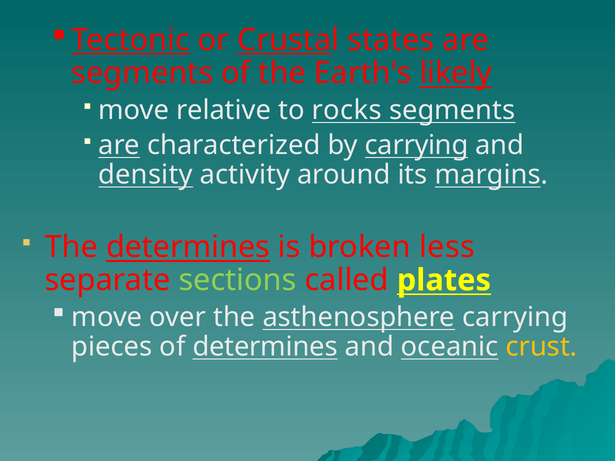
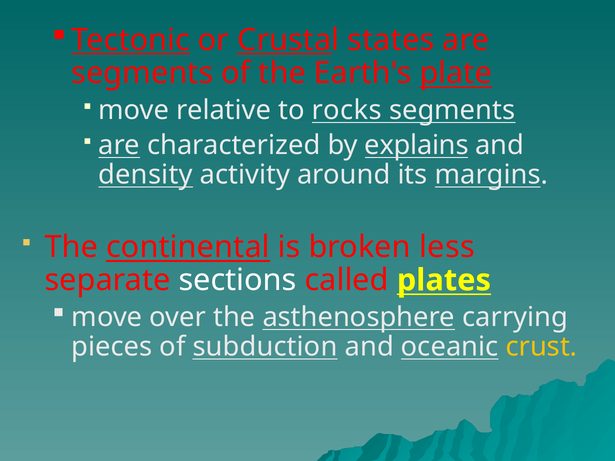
likely: likely -> plate (456, 73)
by carrying: carrying -> explains (417, 145)
The determines: determines -> continental (188, 247)
sections colour: light green -> white (238, 280)
of determines: determines -> subduction (265, 347)
